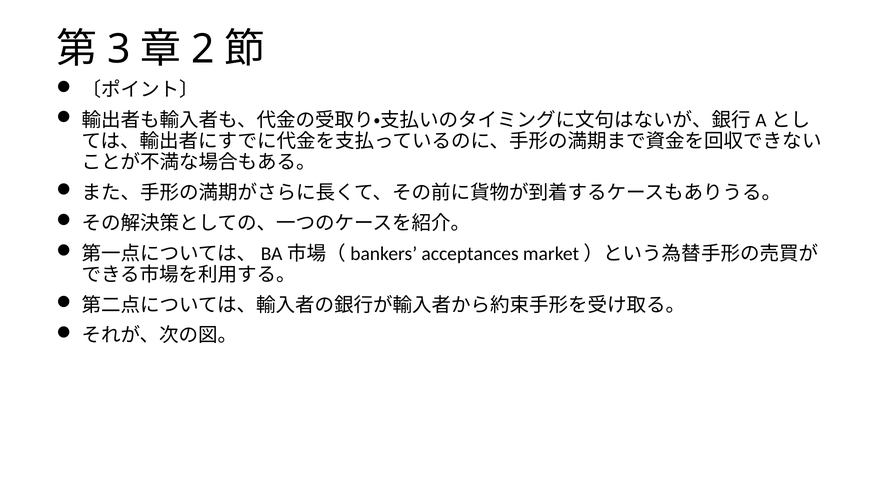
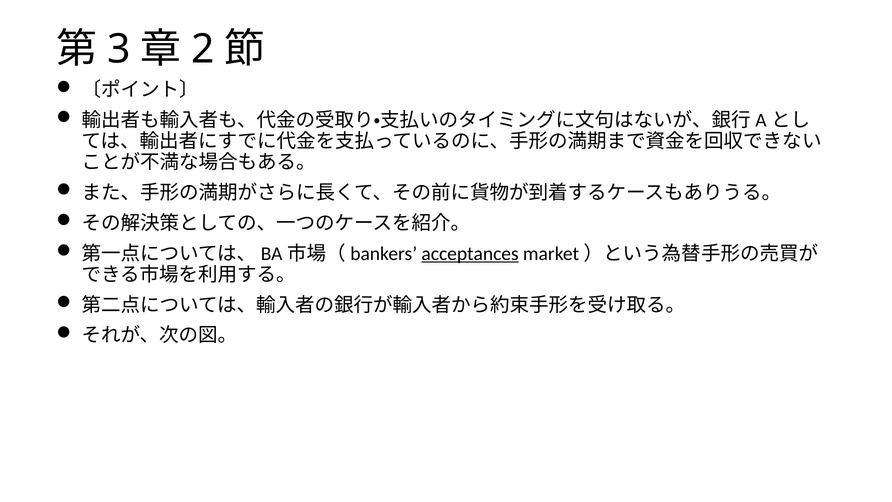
acceptances underline: none -> present (470, 254)
